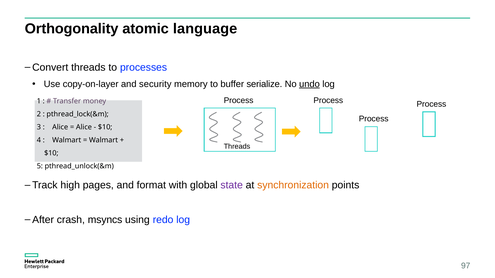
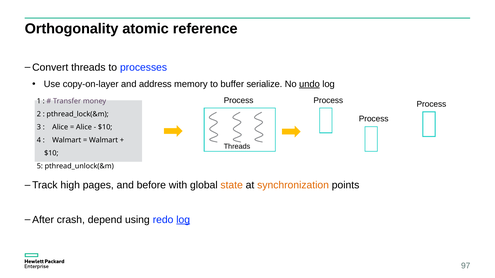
language: language -> reference (205, 29)
security: security -> address (155, 84)
format: format -> before (151, 185)
state colour: purple -> orange (232, 185)
msyncs: msyncs -> depend (105, 220)
log underline: none -> present (183, 220)
